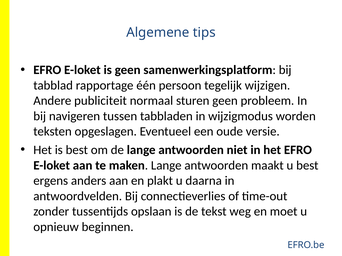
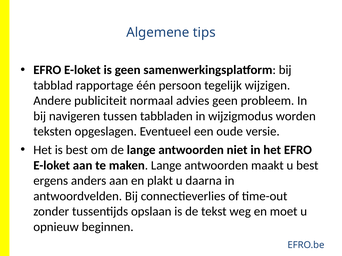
sturen: sturen -> advies (193, 101)
